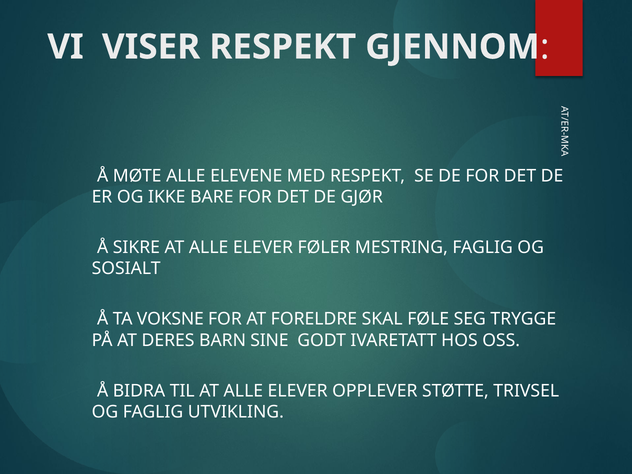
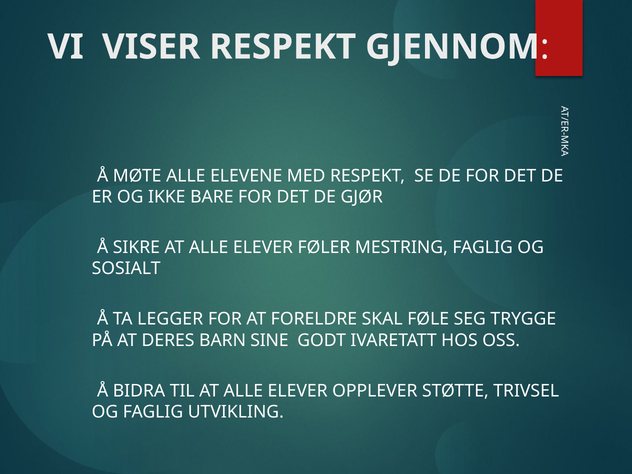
VOKSNE: VOKSNE -> LEGGER (170, 319)
